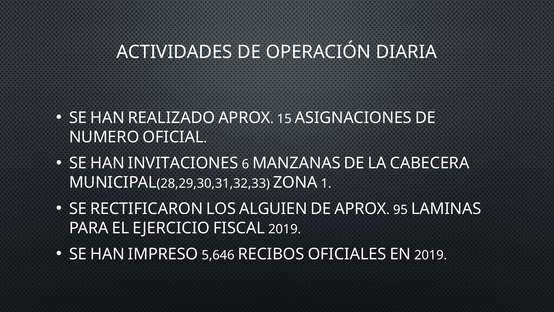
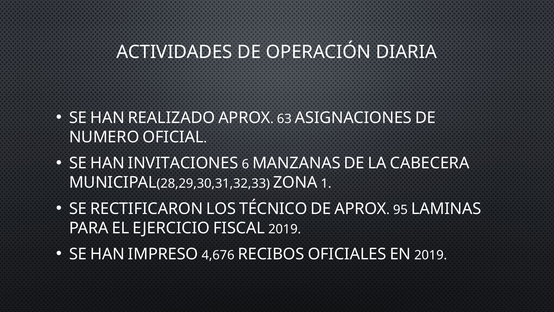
15: 15 -> 63 (284, 119)
ALGUIEN: ALGUIEN -> TÉCNICO (273, 208)
5,646: 5,646 -> 4,676 (218, 255)
